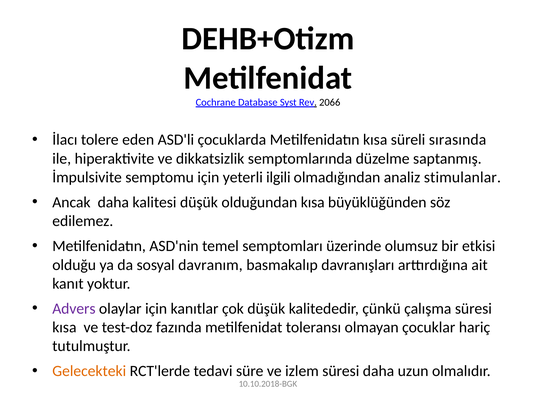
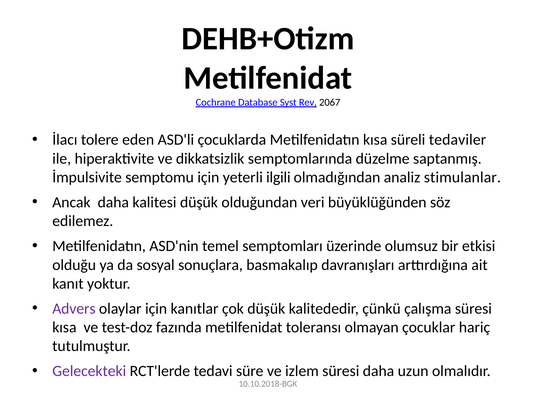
2066: 2066 -> 2067 (330, 102)
sırasında: sırasında -> tedaviler (458, 140)
olduğundan kısa: kısa -> veri (313, 202)
davranım: davranım -> sonuçlara (211, 265)
Gelecekteki colour: orange -> purple (89, 371)
